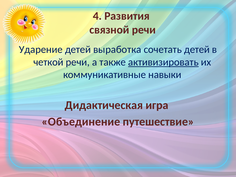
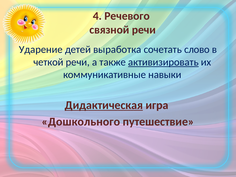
Развития: Развития -> Речевого (127, 16)
сочетать детей: детей -> слово (197, 50)
Дидактическая underline: none -> present (104, 105)
Объединение: Объединение -> Дошкольного (81, 122)
